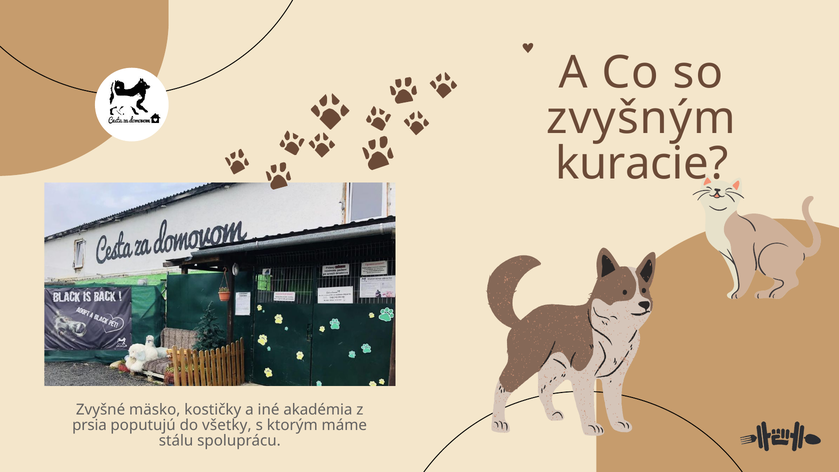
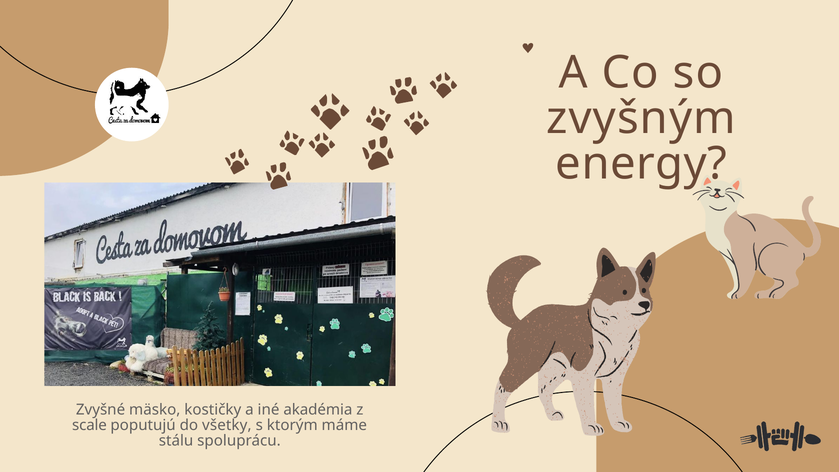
kuracie: kuracie -> energy (641, 164)
prsia: prsia -> scale (89, 425)
